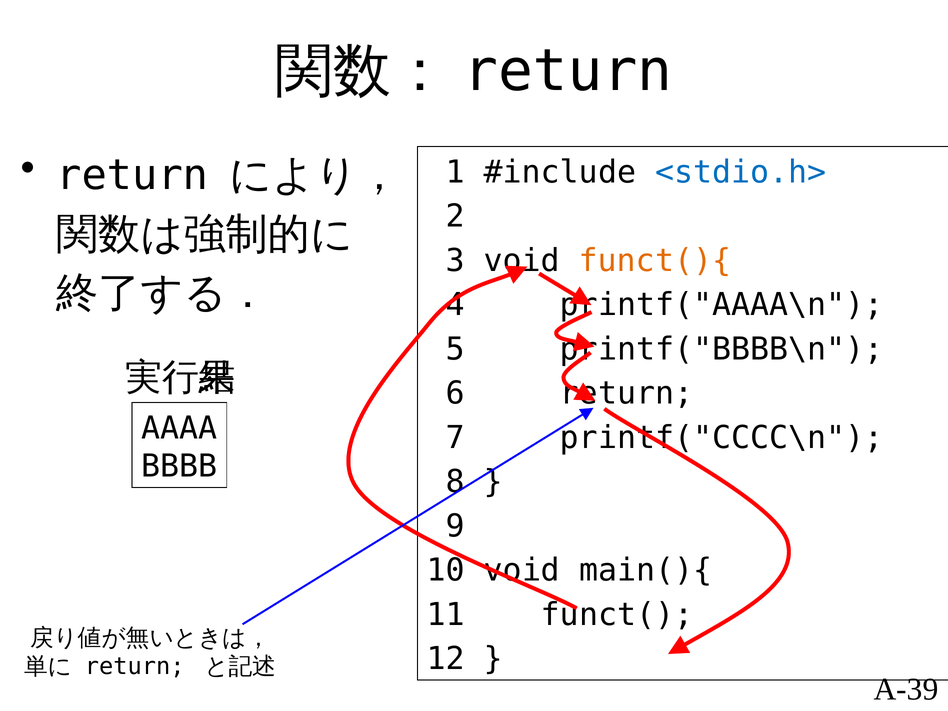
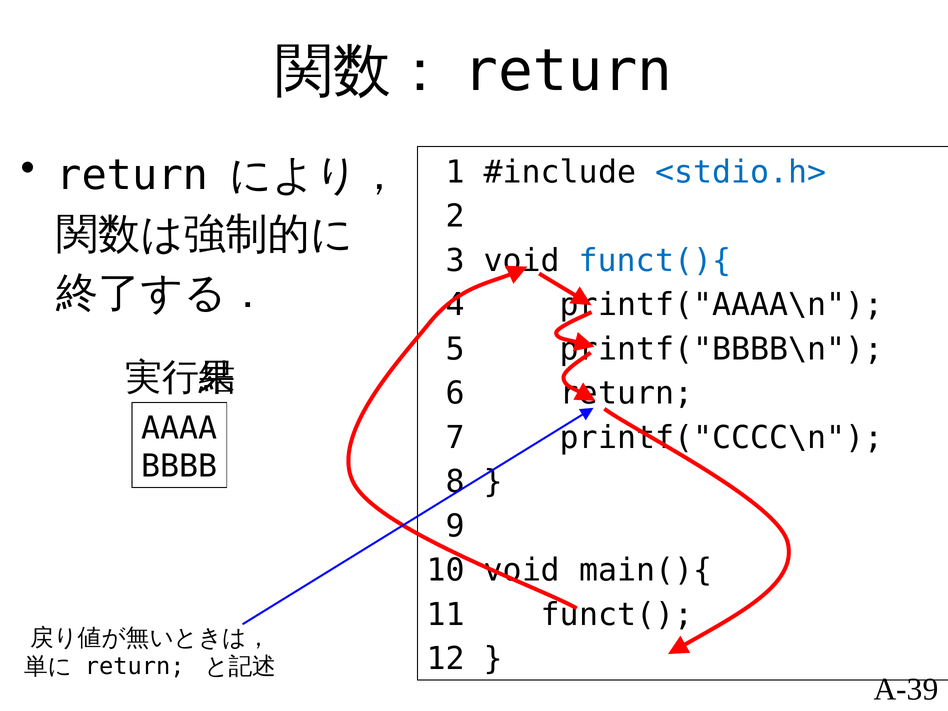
funct(){ colour: orange -> blue (655, 261)
